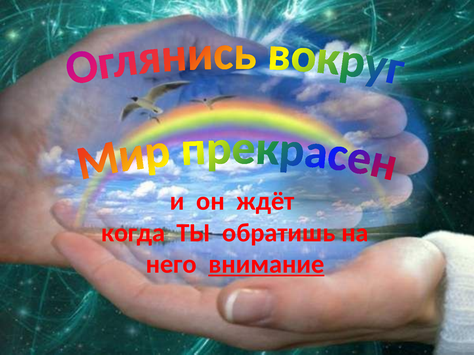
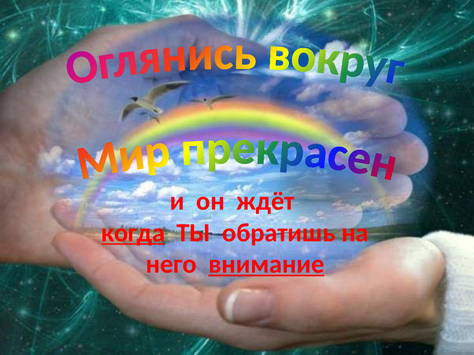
когда underline: none -> present (133, 233)
